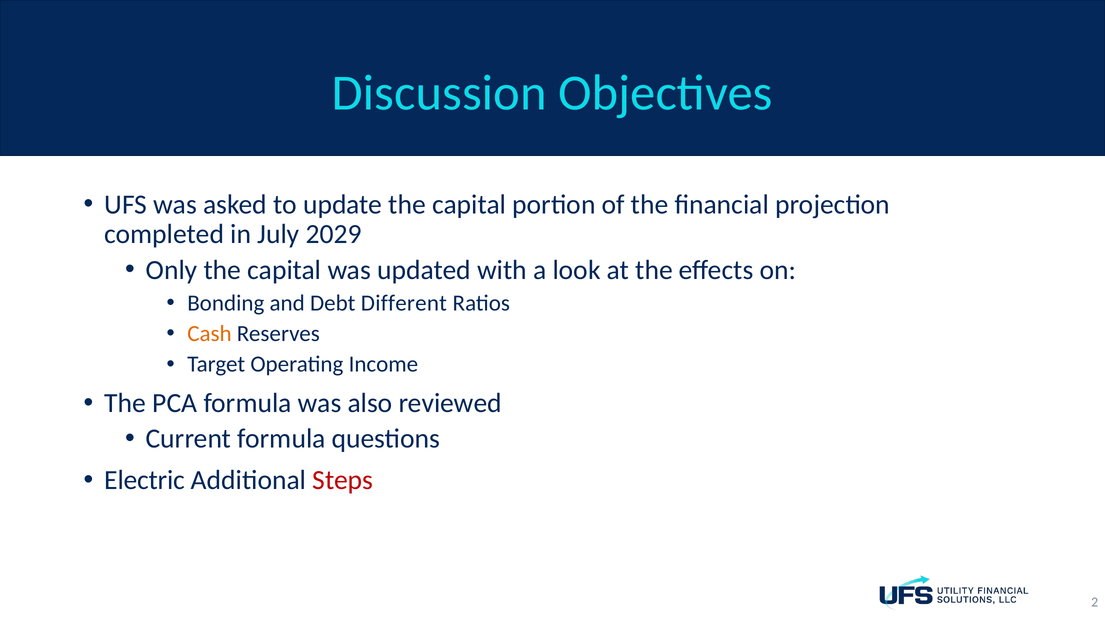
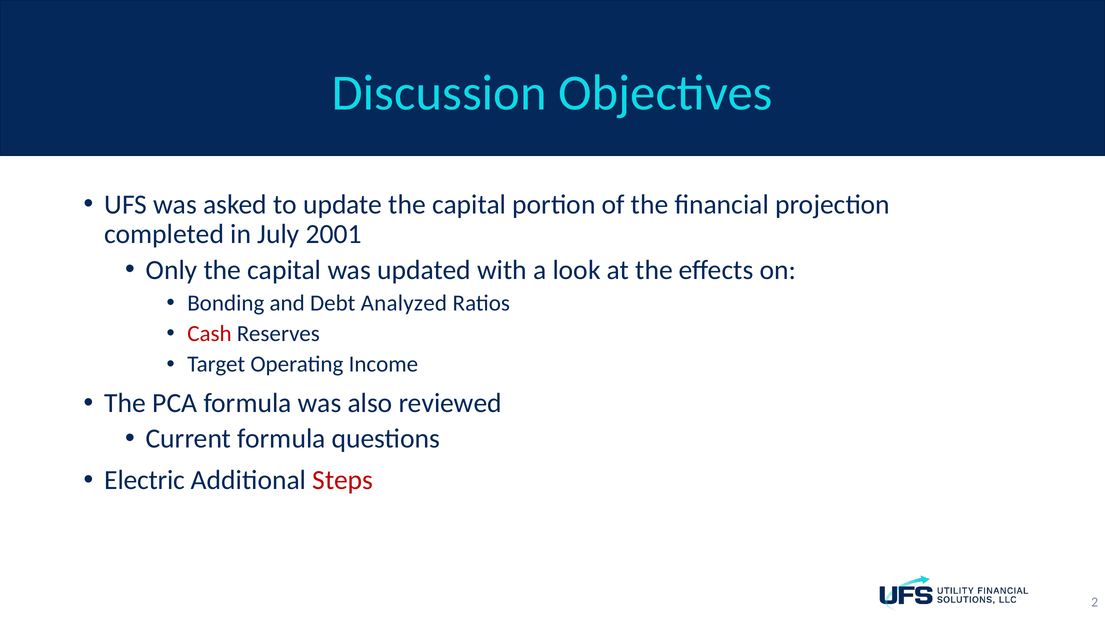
2029: 2029 -> 2001 (334, 234)
Different: Different -> Analyzed (404, 303)
Cash colour: orange -> red (209, 333)
